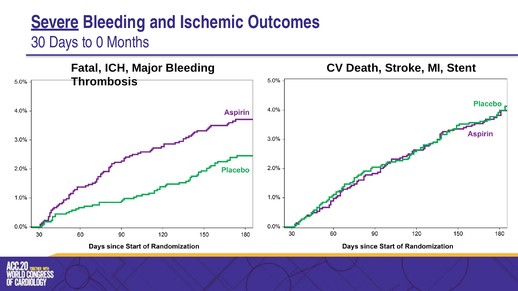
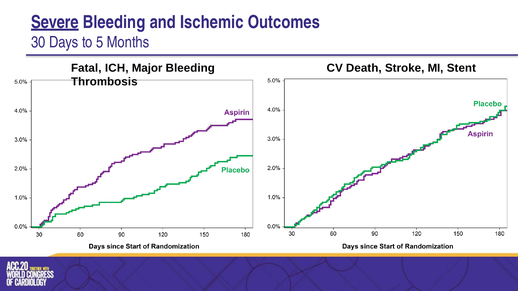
0: 0 -> 5 (100, 42)
